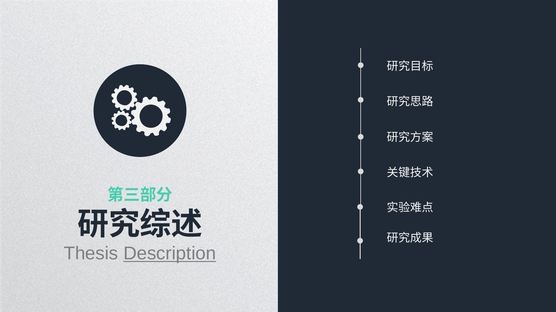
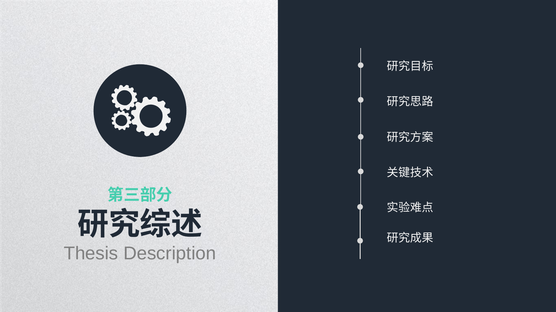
Description underline: present -> none (170, 254)
